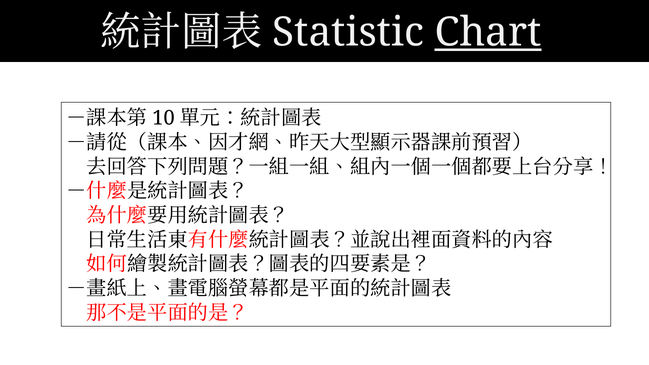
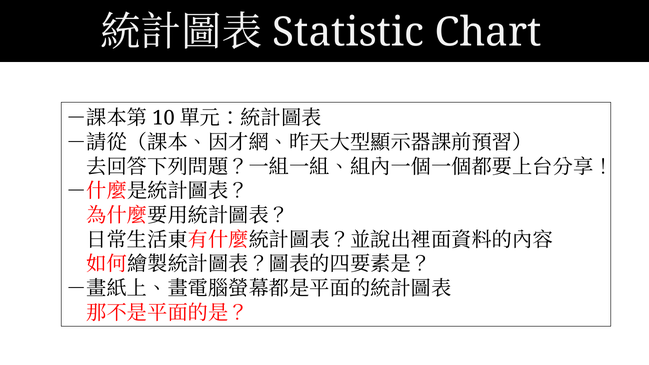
Chart underline: present -> none (488, 32)
